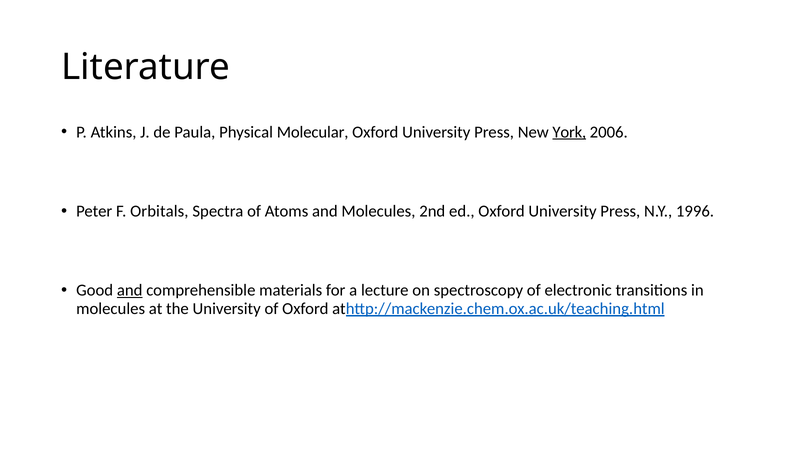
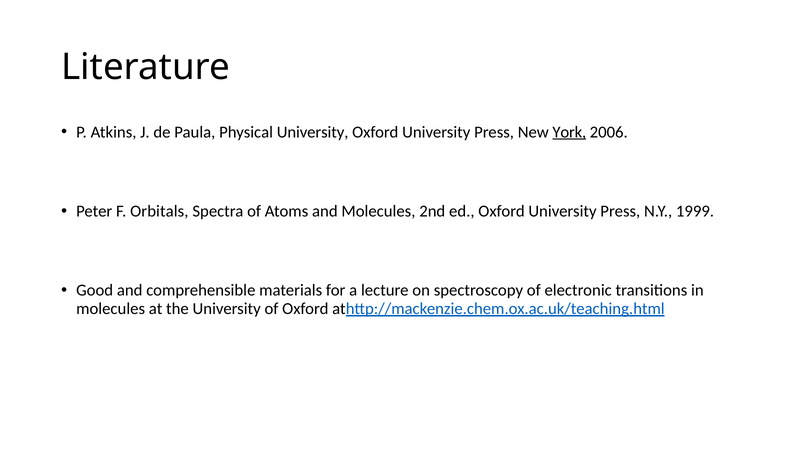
Physical Molecular: Molecular -> University (313, 132)
1996: 1996 -> 1999 (695, 211)
and underline: present -> none (130, 290)
